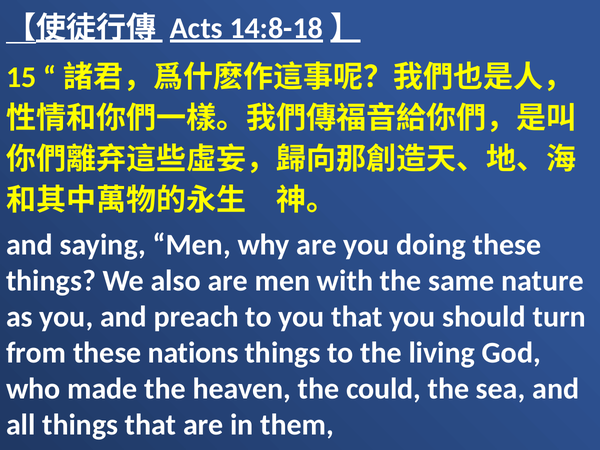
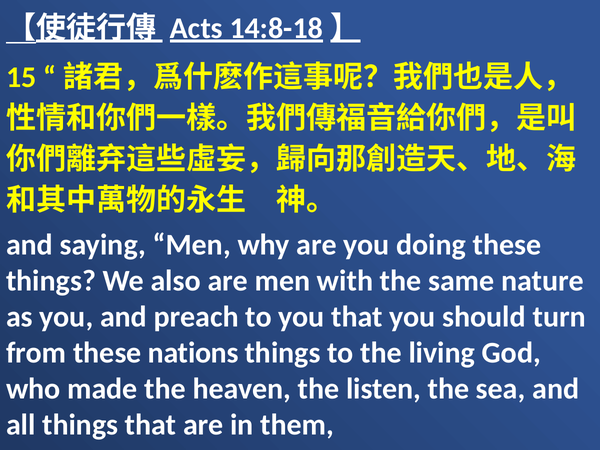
could: could -> listen (384, 389)
